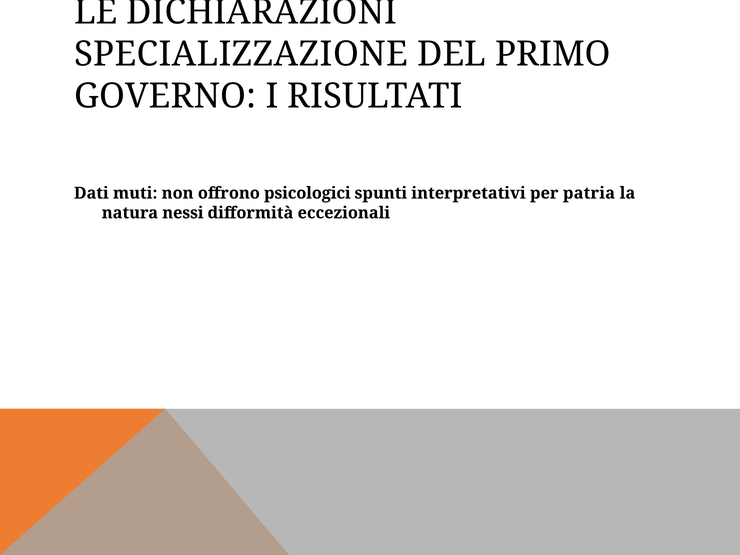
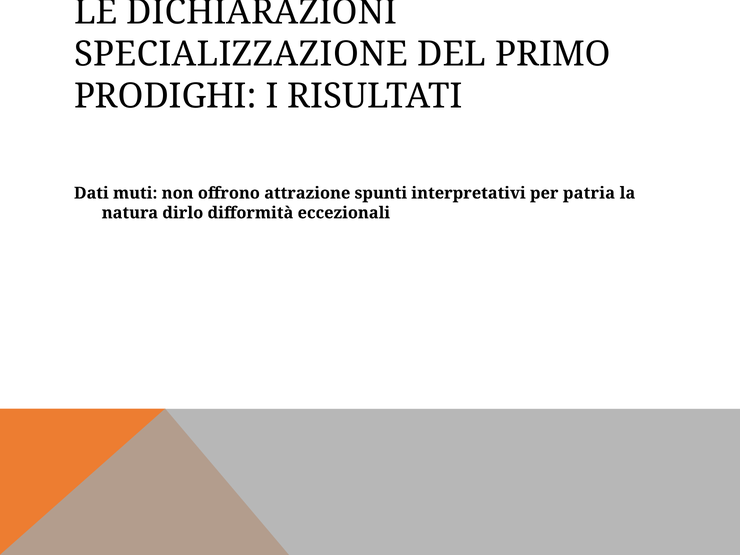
GOVERNO: GOVERNO -> PRODIGHI (165, 96)
psicologici: psicologici -> attrazione (307, 193)
nessi: nessi -> dirlo (183, 213)
